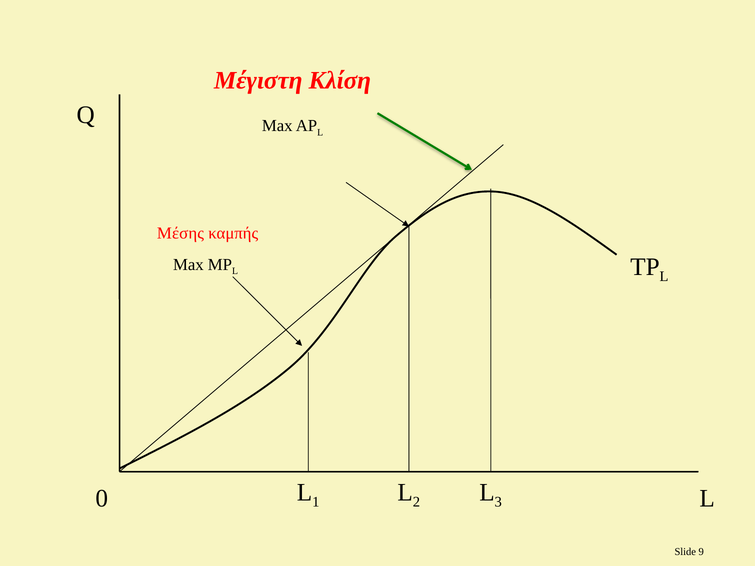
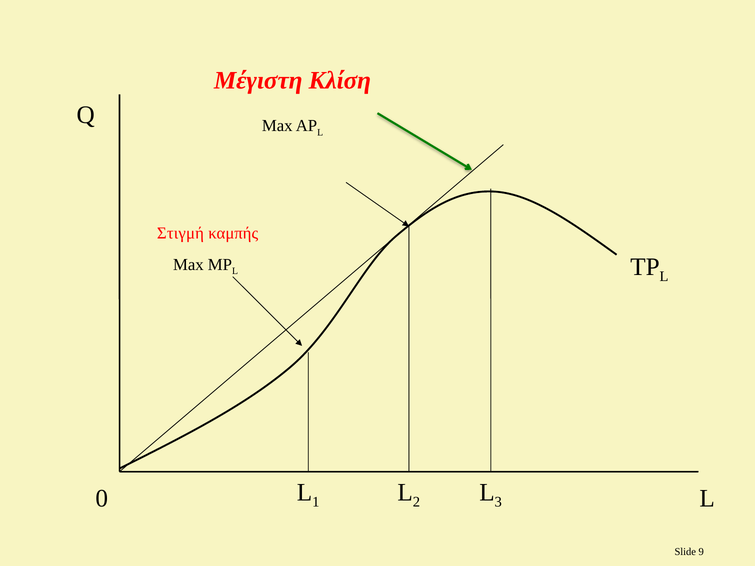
Μέσης: Μέσης -> Στιγμή (180, 233)
